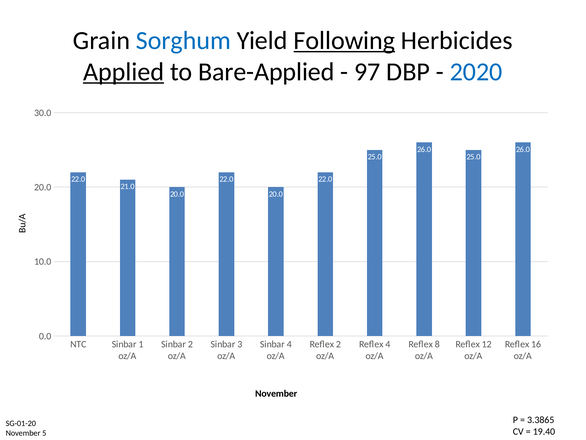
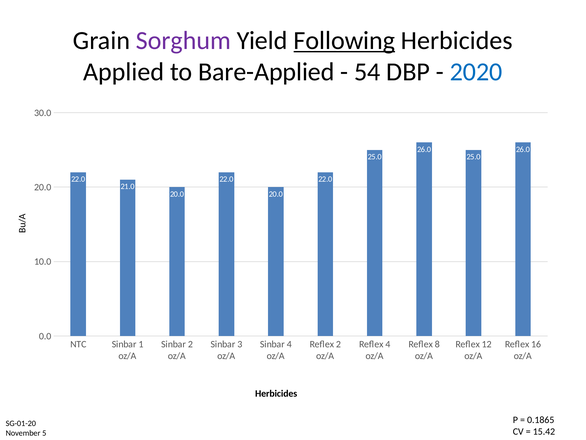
Sorghum colour: blue -> purple (183, 40)
Applied underline: present -> none (124, 72)
97: 97 -> 54 (367, 72)
November: November -> Herbicides (276, 393)
3.3865: 3.3865 -> 0.1865 (541, 419)
19.40: 19.40 -> 15.42 (544, 431)
